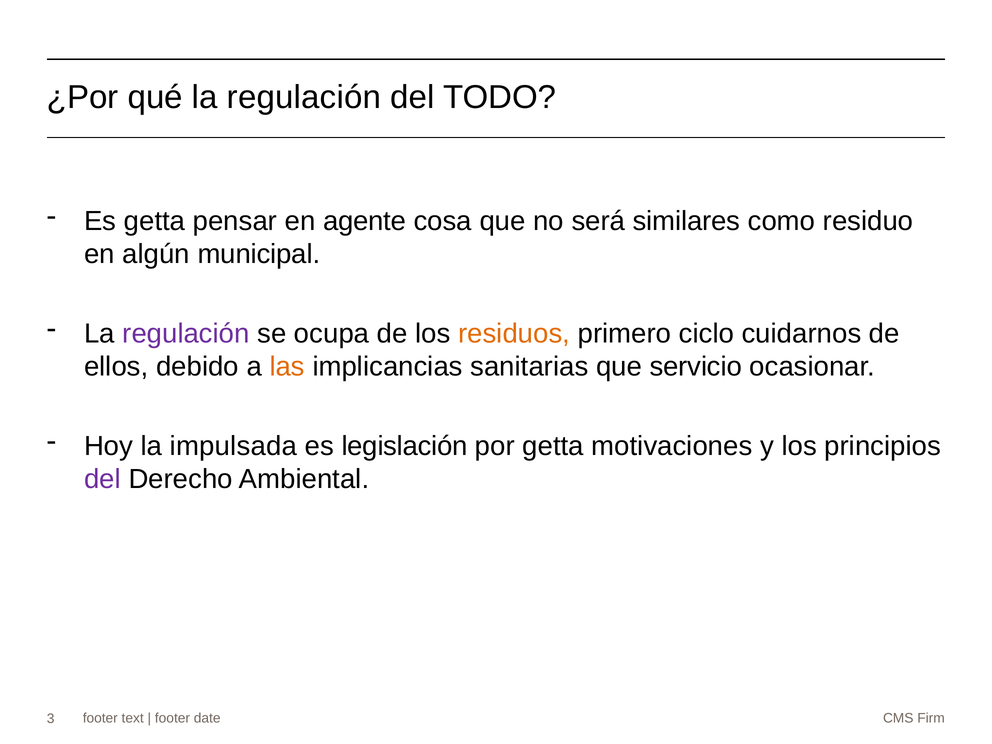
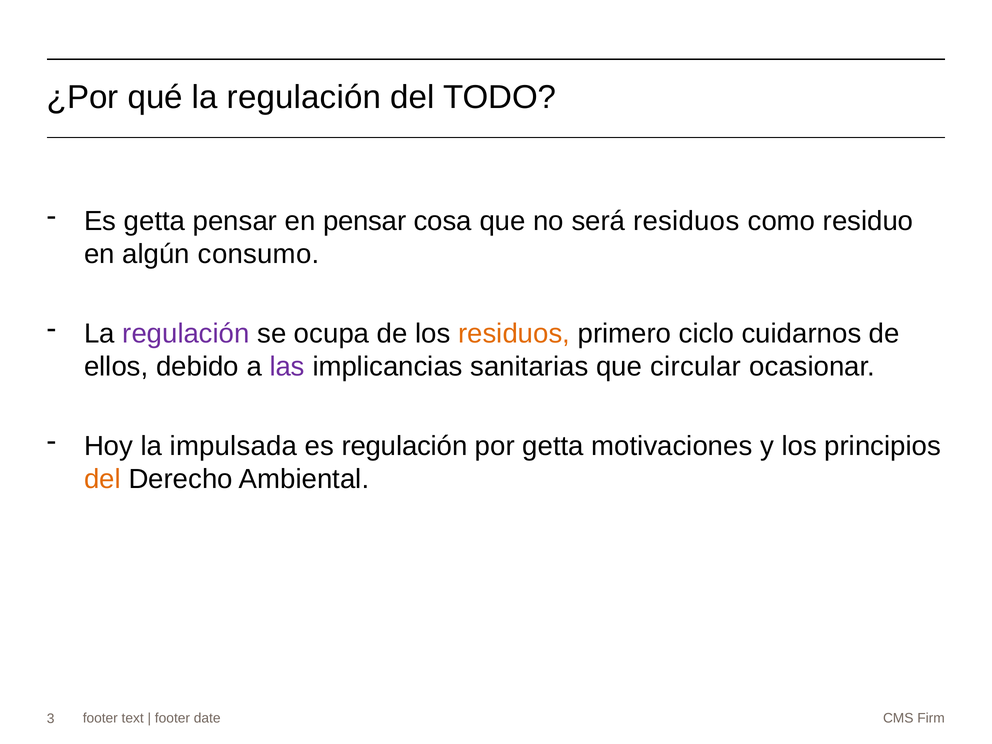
en agente: agente -> pensar (365, 221)
será similares: similares -> residuos (686, 221)
municipal: municipal -> consumo (259, 254)
las colour: orange -> purple (287, 367)
servicio: servicio -> circular (696, 367)
es legislación: legislación -> regulación (404, 446)
del colour: purple -> orange (102, 479)
